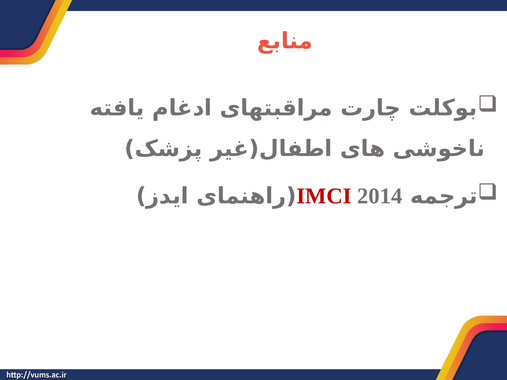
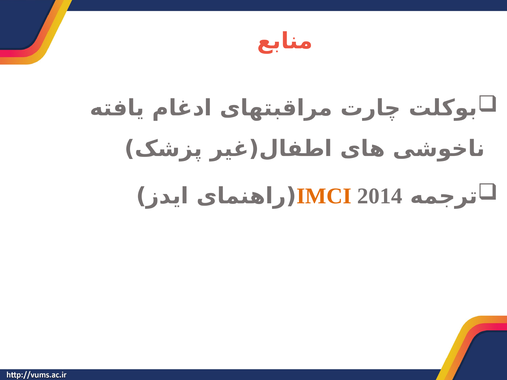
IMCI colour: red -> orange (324, 196)
